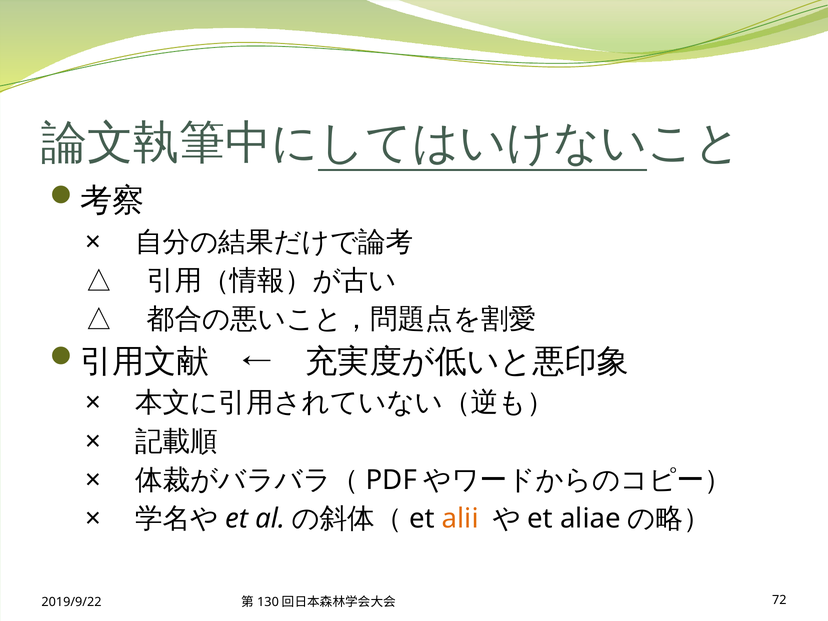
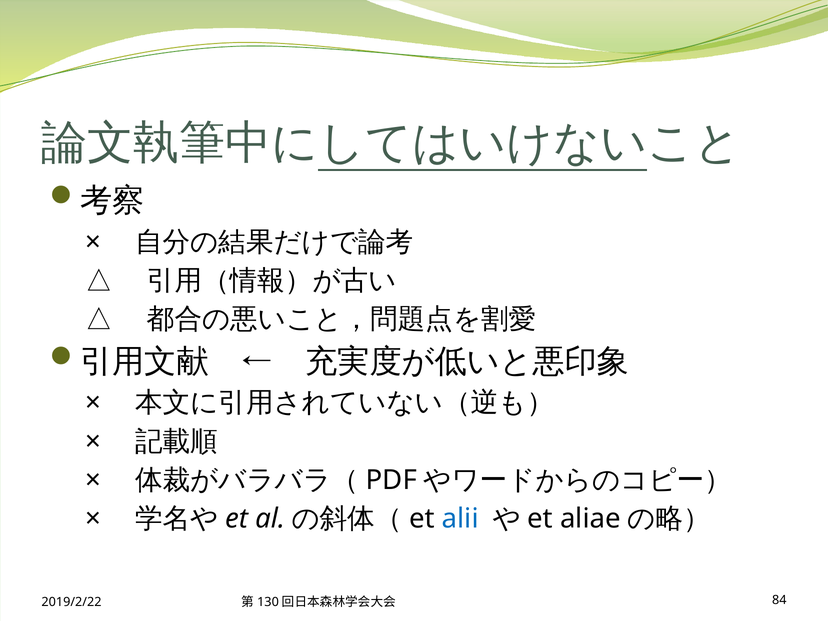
alii colour: orange -> blue (460, 519)
2019/9/22: 2019/9/22 -> 2019/2/22 (71, 602)
72: 72 -> 84 (779, 600)
